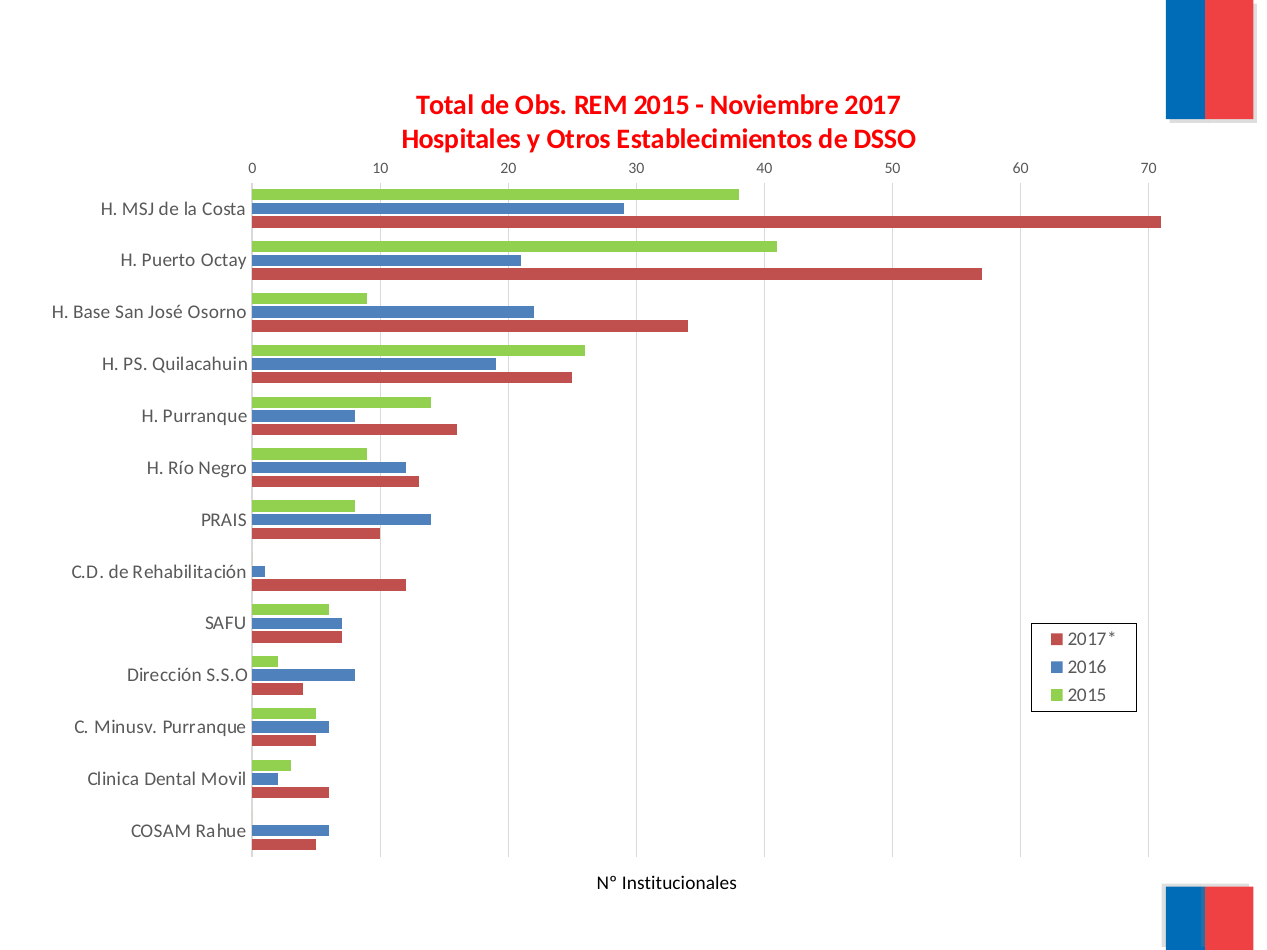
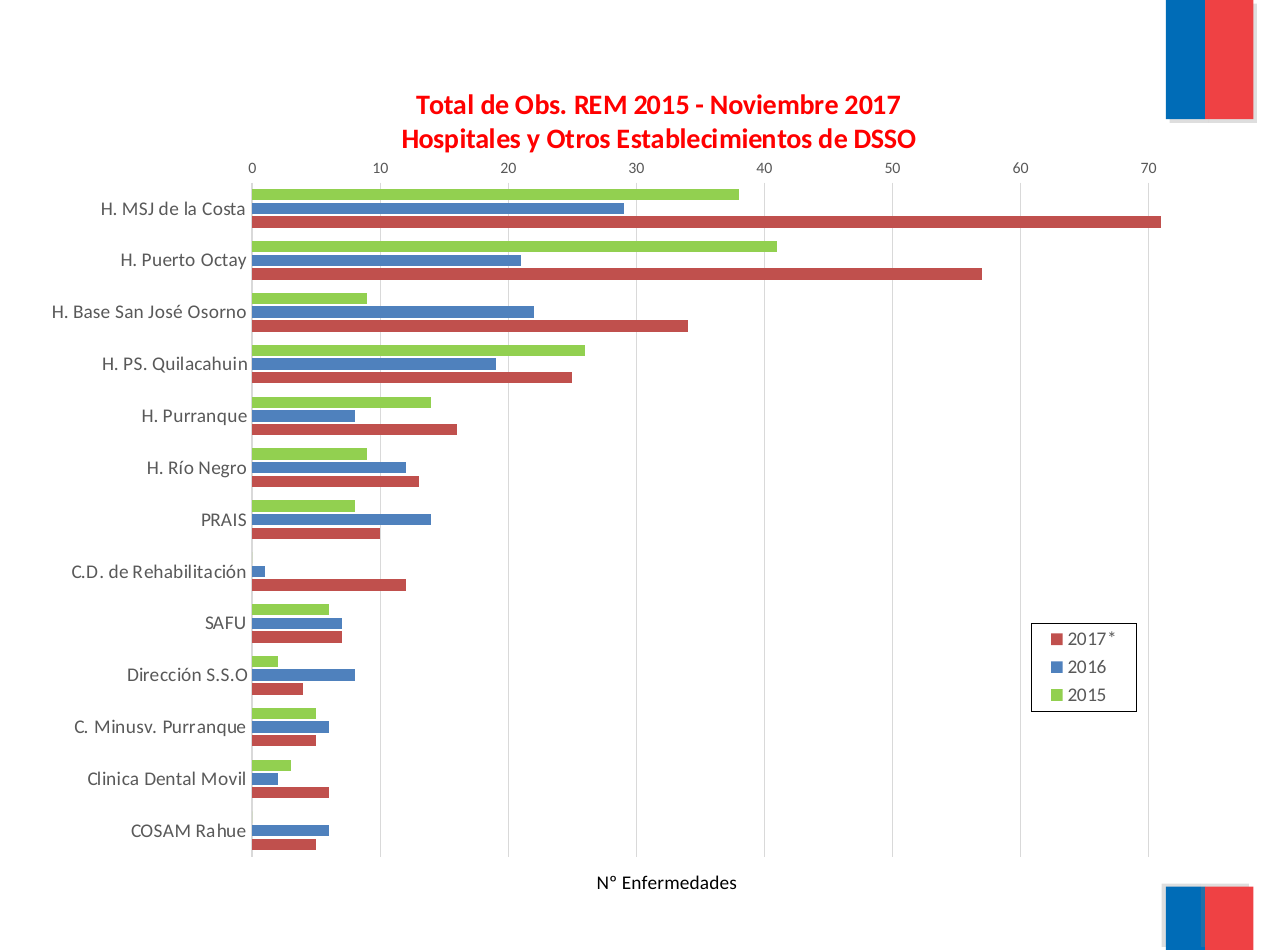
Institucionales: Institucionales -> Enfermedades (679, 883)
